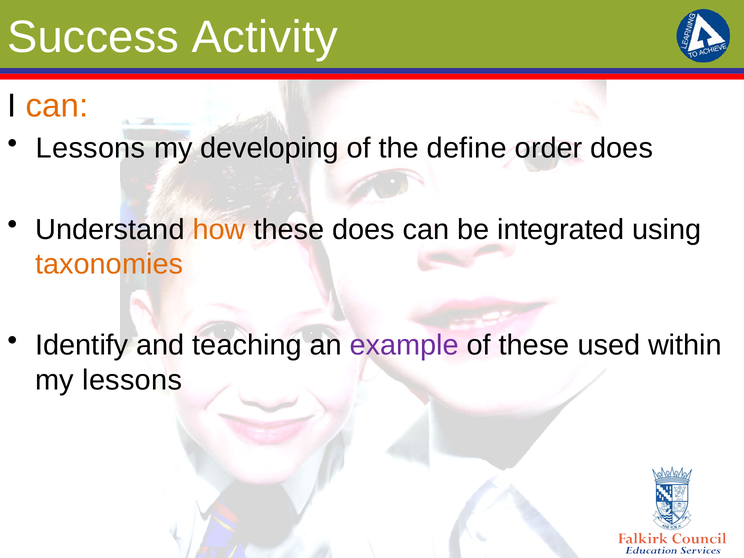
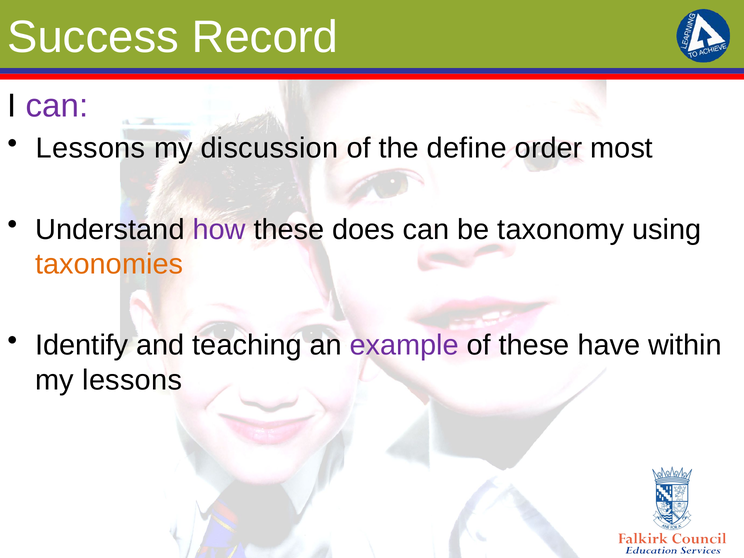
Activity: Activity -> Record (265, 37)
can colour: orange -> purple (57, 106)
developing: developing -> discussion (269, 148)
order does: does -> most (622, 148)
how colour: orange -> purple (219, 229)
integrated: integrated -> taxonomy (561, 229)
used: used -> have (609, 345)
